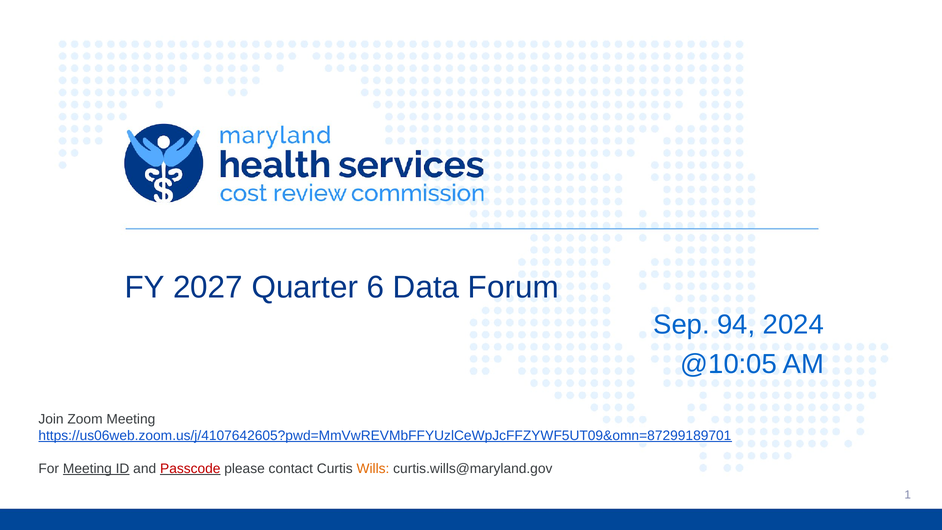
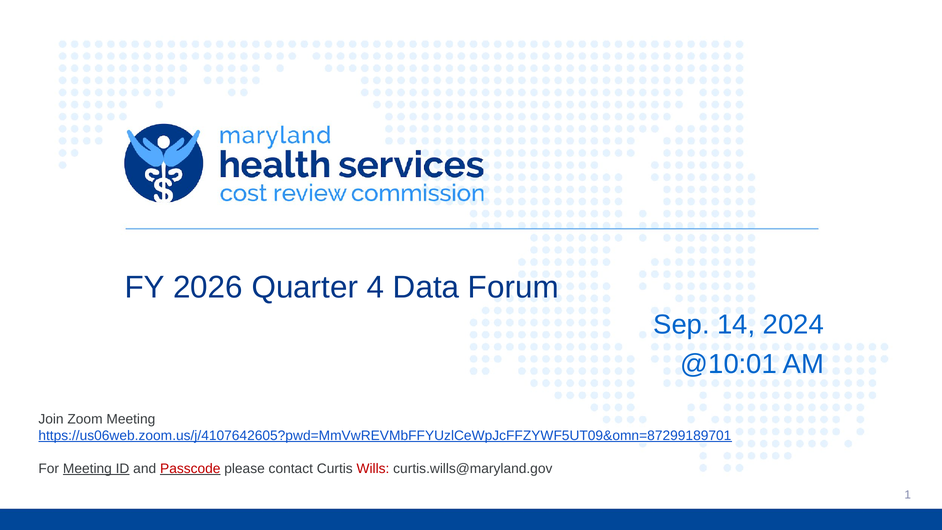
2027: 2027 -> 2026 (208, 287)
6: 6 -> 4 (376, 287)
94: 94 -> 14 (736, 324)
@10:05: @10:05 -> @10:01 (729, 364)
Wills colour: orange -> red (373, 468)
